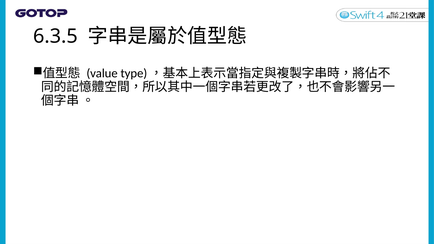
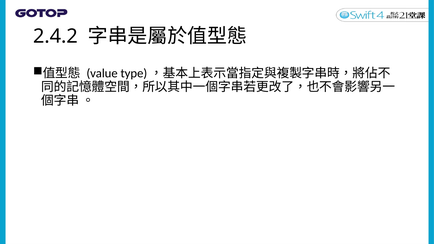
6.3.5: 6.3.5 -> 2.4.2 (55, 36)
